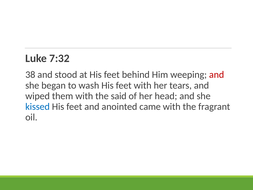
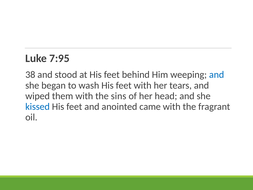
7:32: 7:32 -> 7:95 (59, 58)
and colour: red -> blue (217, 75)
said: said -> sins (119, 96)
